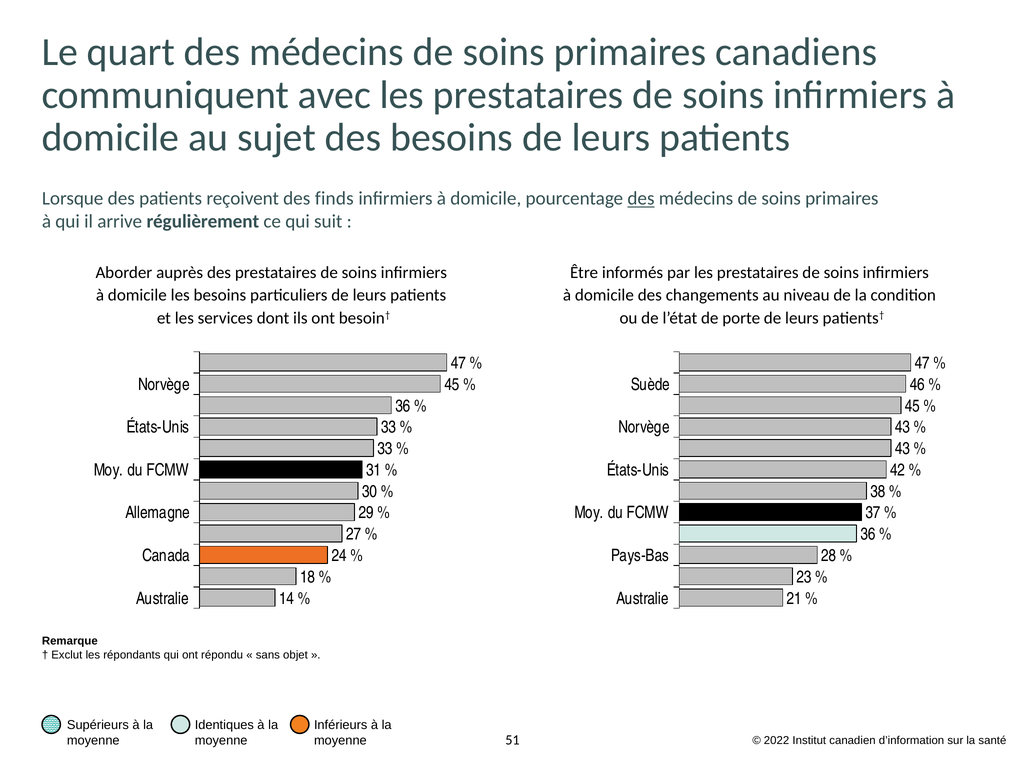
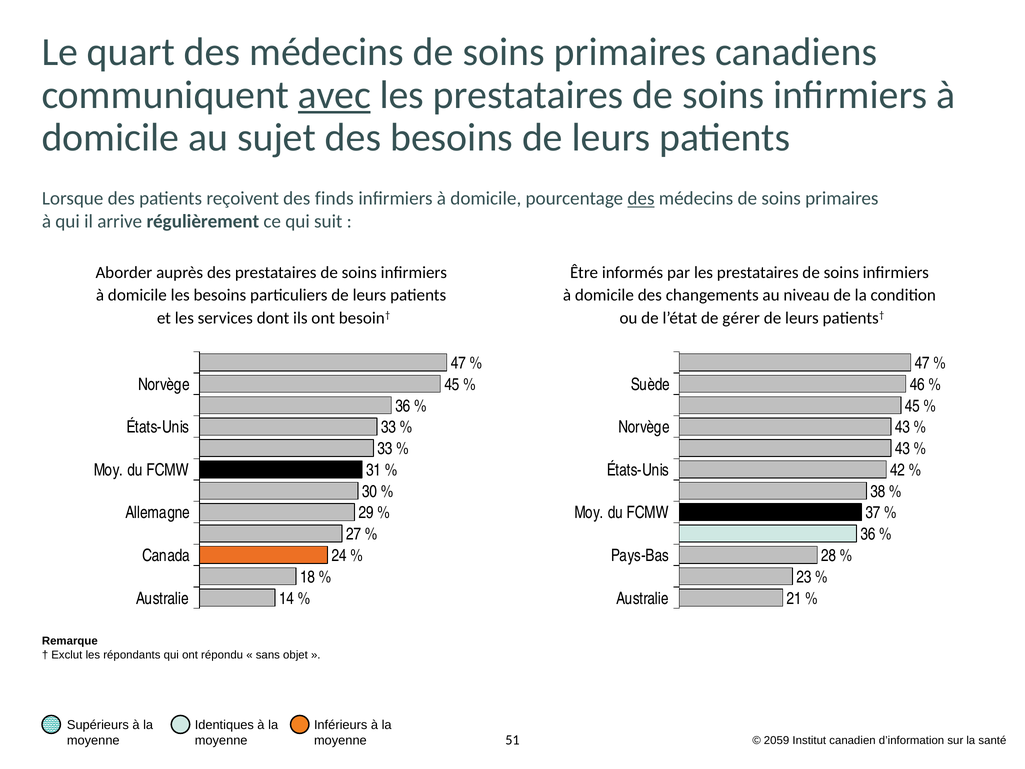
avec underline: none -> present (334, 95)
porte: porte -> gérer (741, 318)
2022: 2022 -> 2059 (777, 740)
